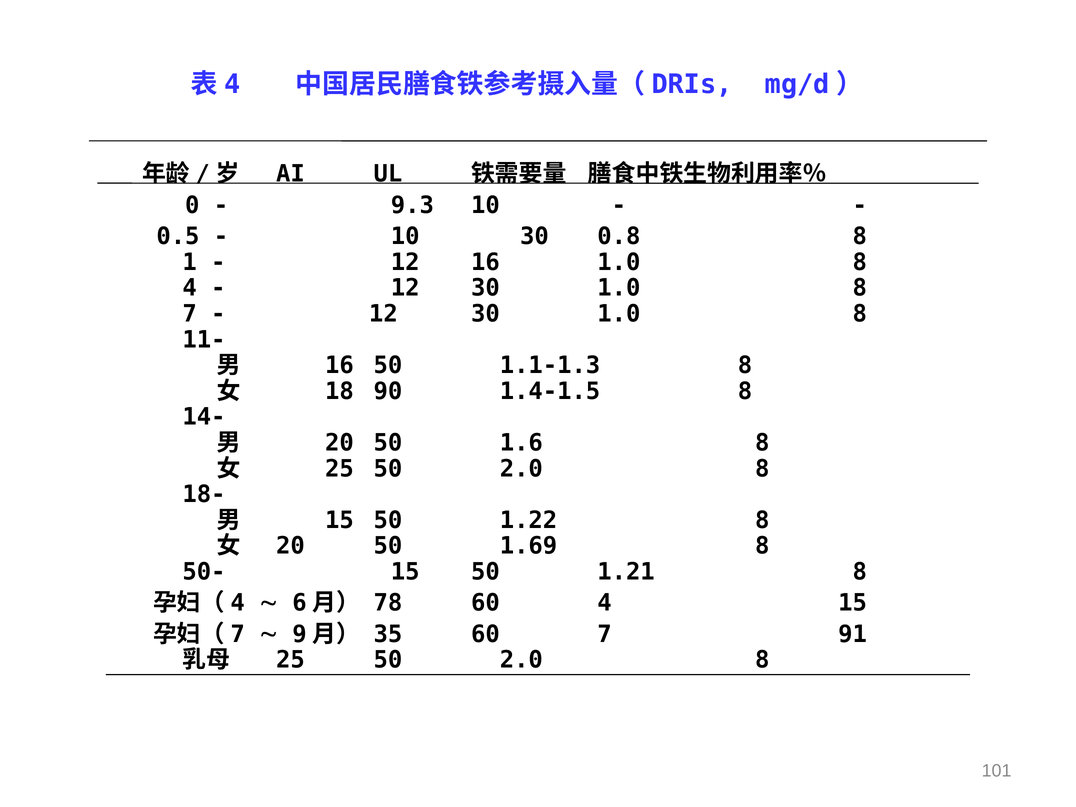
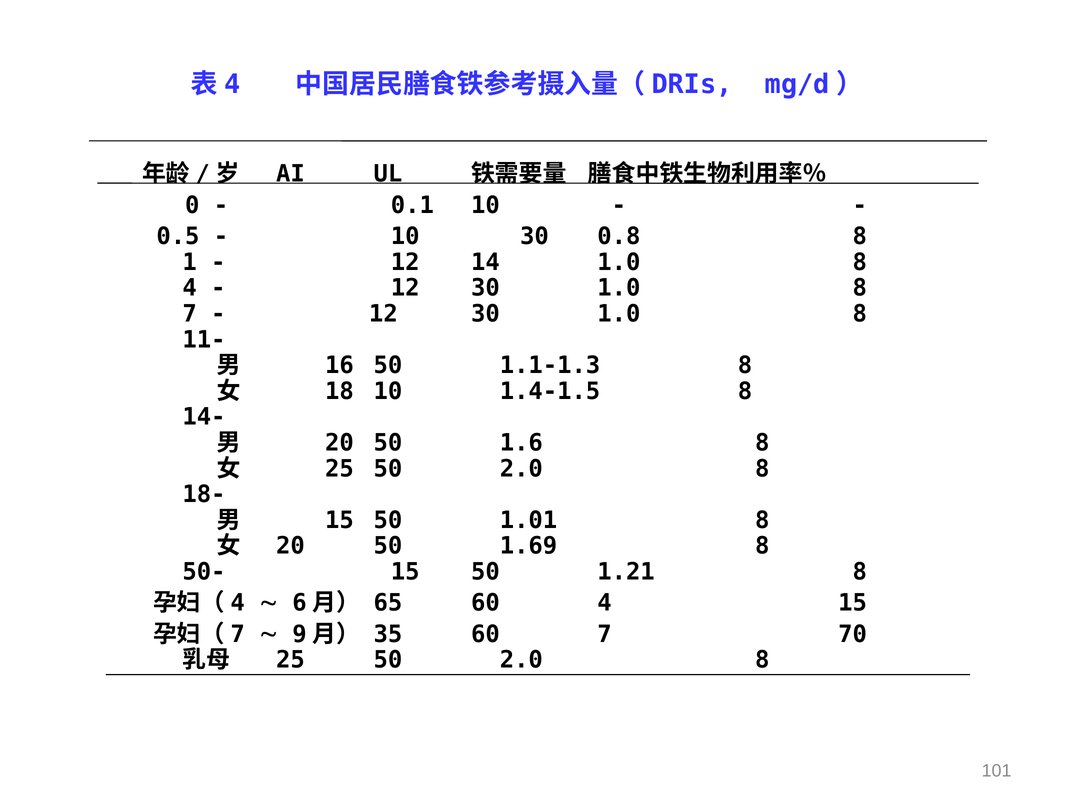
9.3: 9.3 -> 0.1 (412, 205)
12 16: 16 -> 14 (485, 262)
18 90: 90 -> 10 (388, 391)
1.22: 1.22 -> 1.01 (529, 520)
78: 78 -> 65 (388, 603)
91: 91 -> 70 (853, 634)
